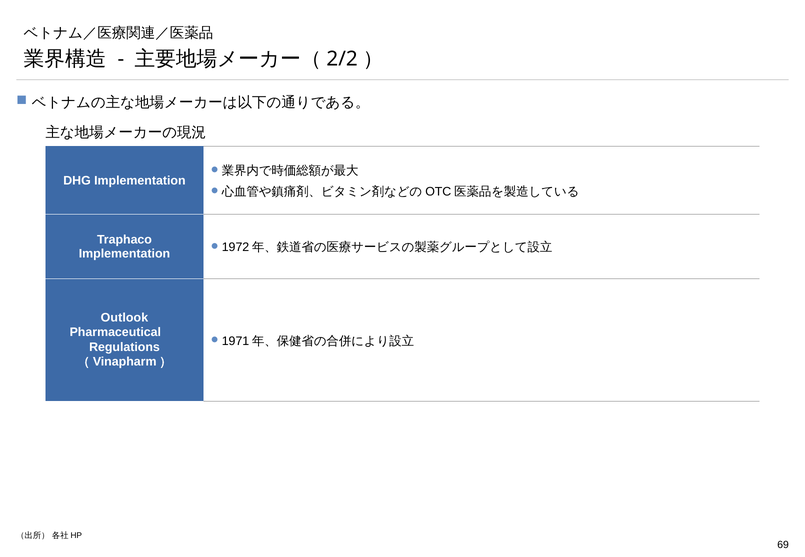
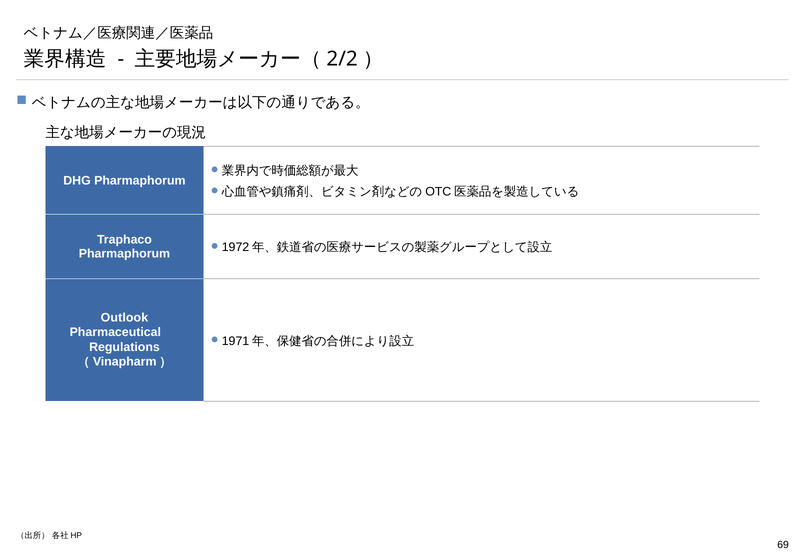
DHG Implementation: Implementation -> Pharmaphorum (140, 181)
Implementation: Implementation -> Pharmaphorum (124, 254)
